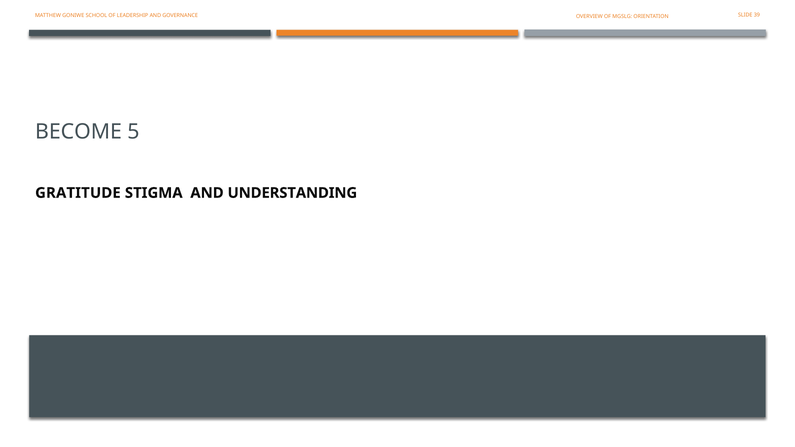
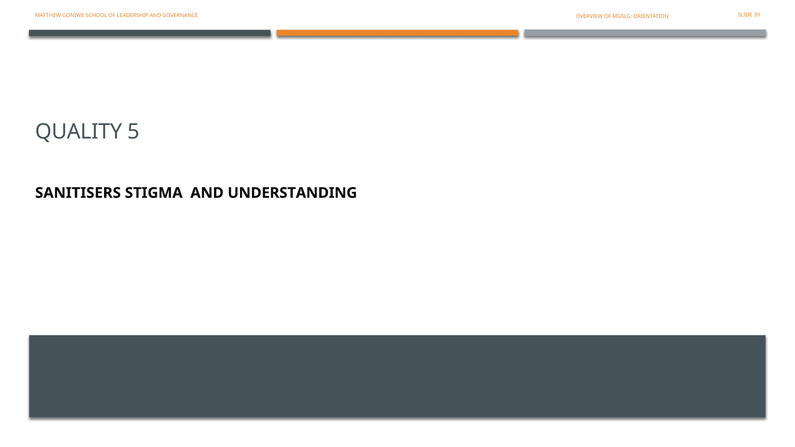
BECOME: BECOME -> QUALITY (79, 132)
GRATITUDE: GRATITUDE -> SANITISERS (78, 193)
